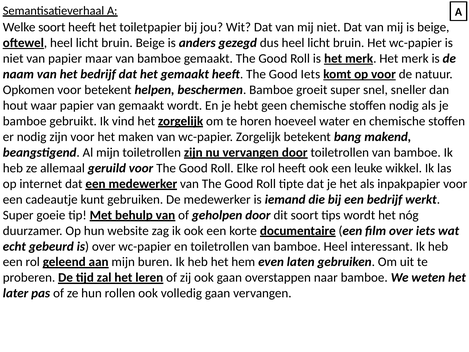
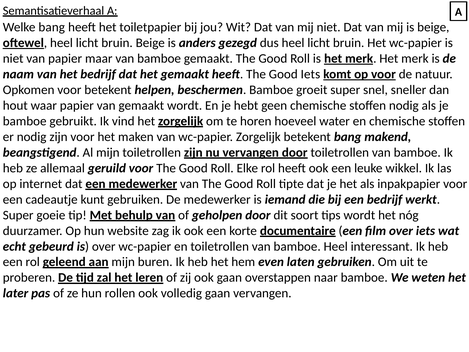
Welke soort: soort -> bang (52, 27)
